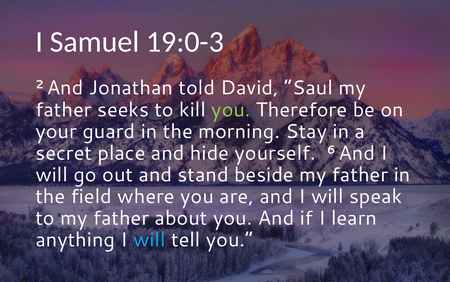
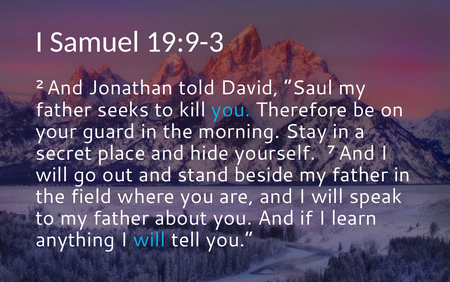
19:0-3: 19:0-3 -> 19:9-3 (185, 42)
you colour: light green -> light blue (231, 109)
6: 6 -> 7 (331, 149)
